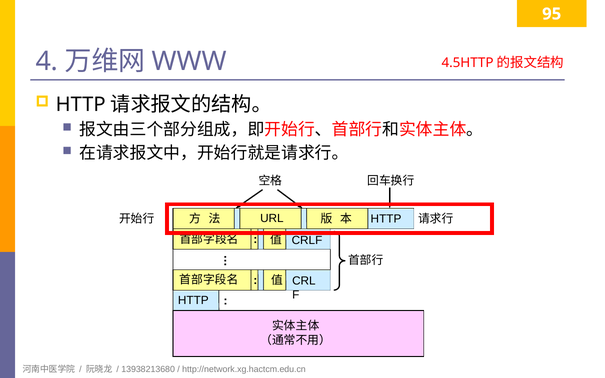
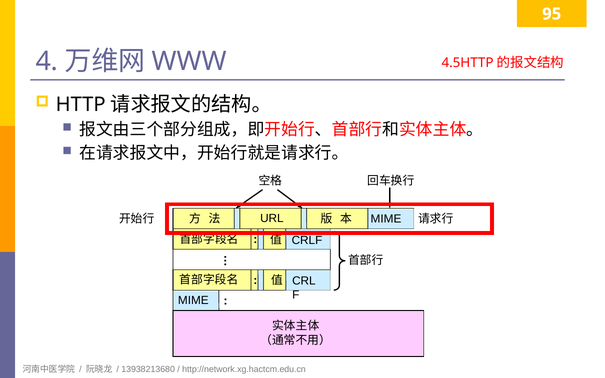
HTTP: HTTP -> MIME (386, 219)
HTTP: HTTP -> MIME (193, 301)
